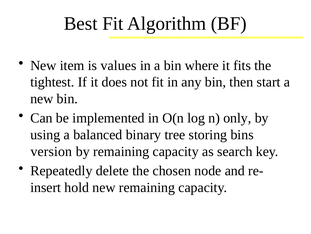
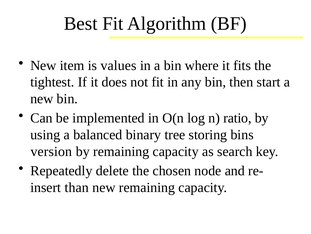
only: only -> ratio (237, 118)
hold: hold -> than (77, 187)
